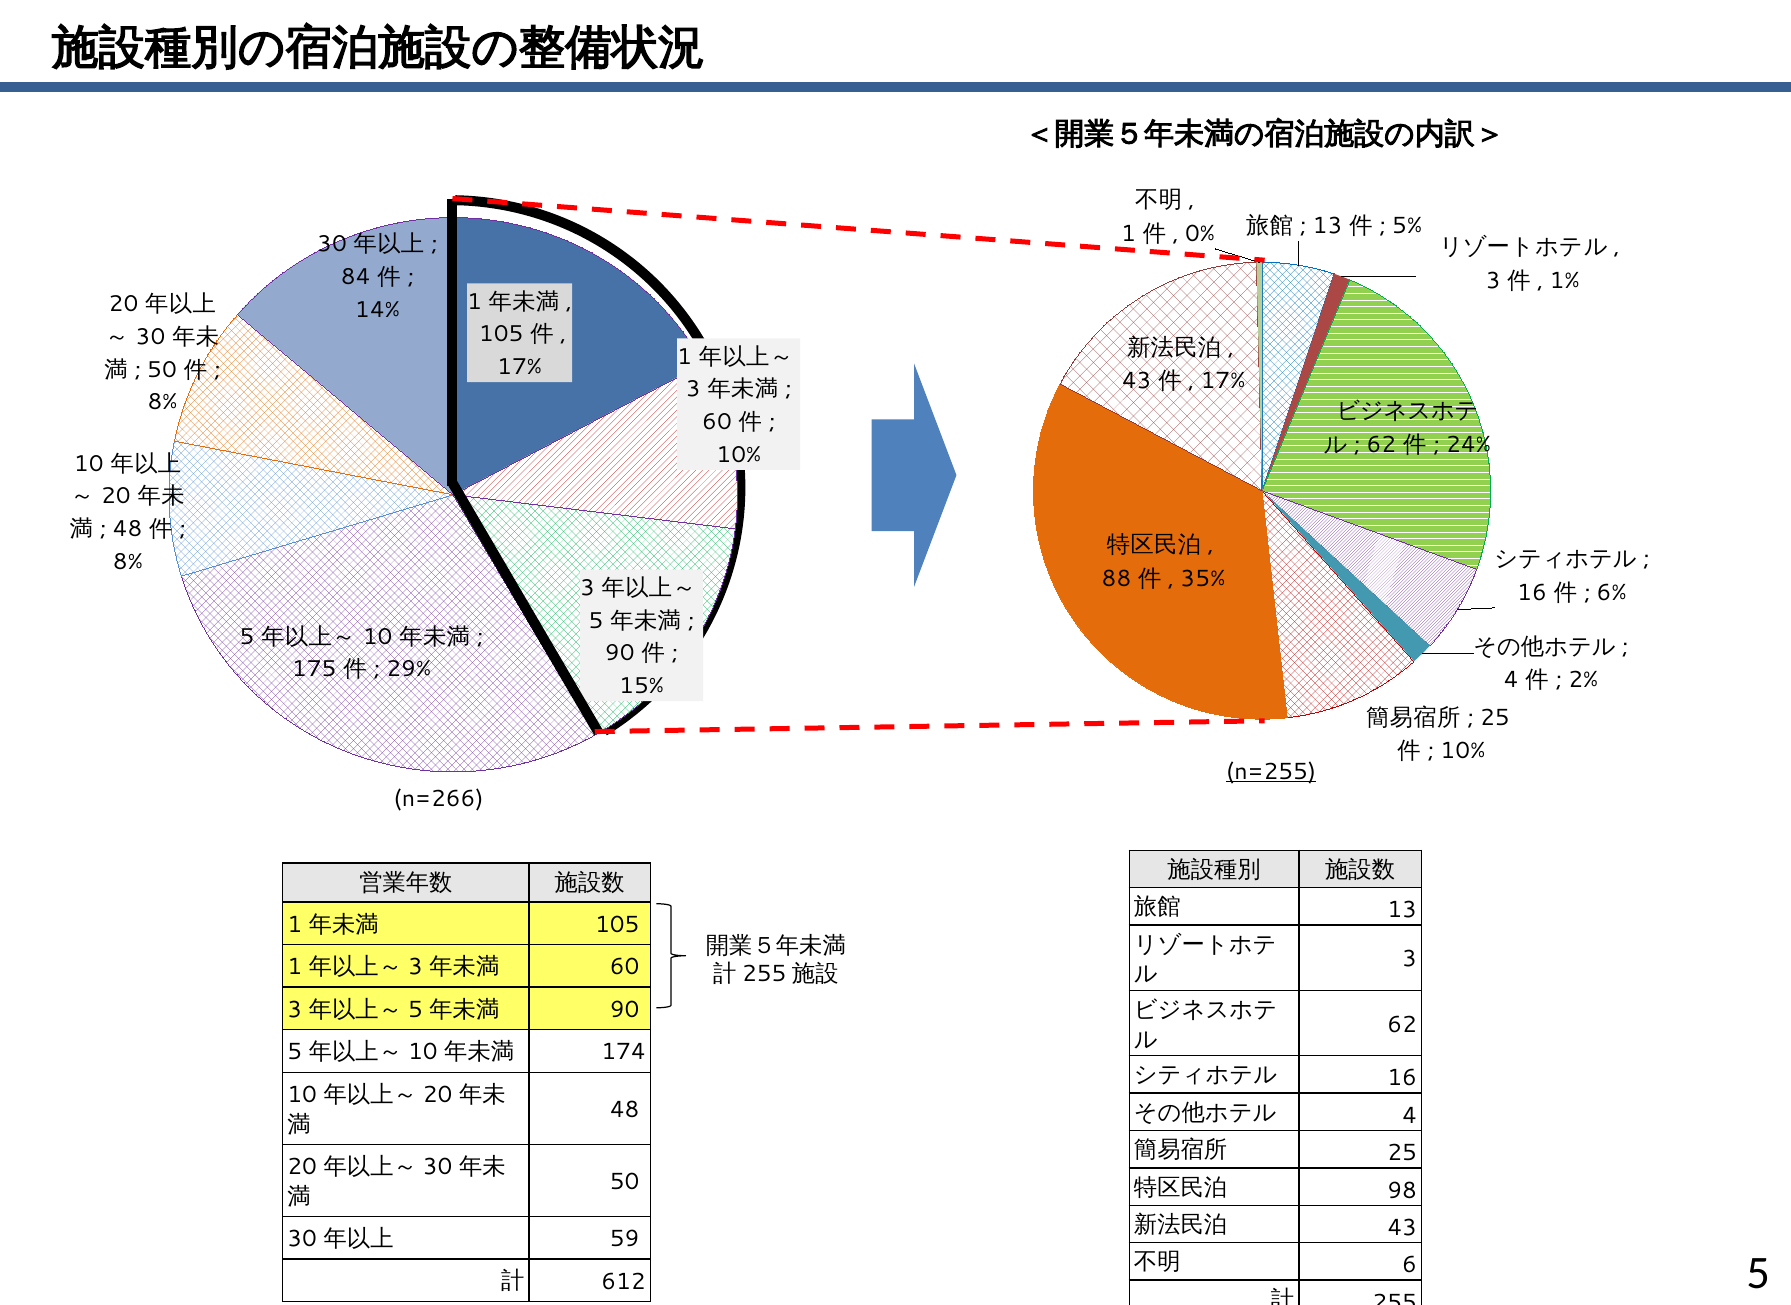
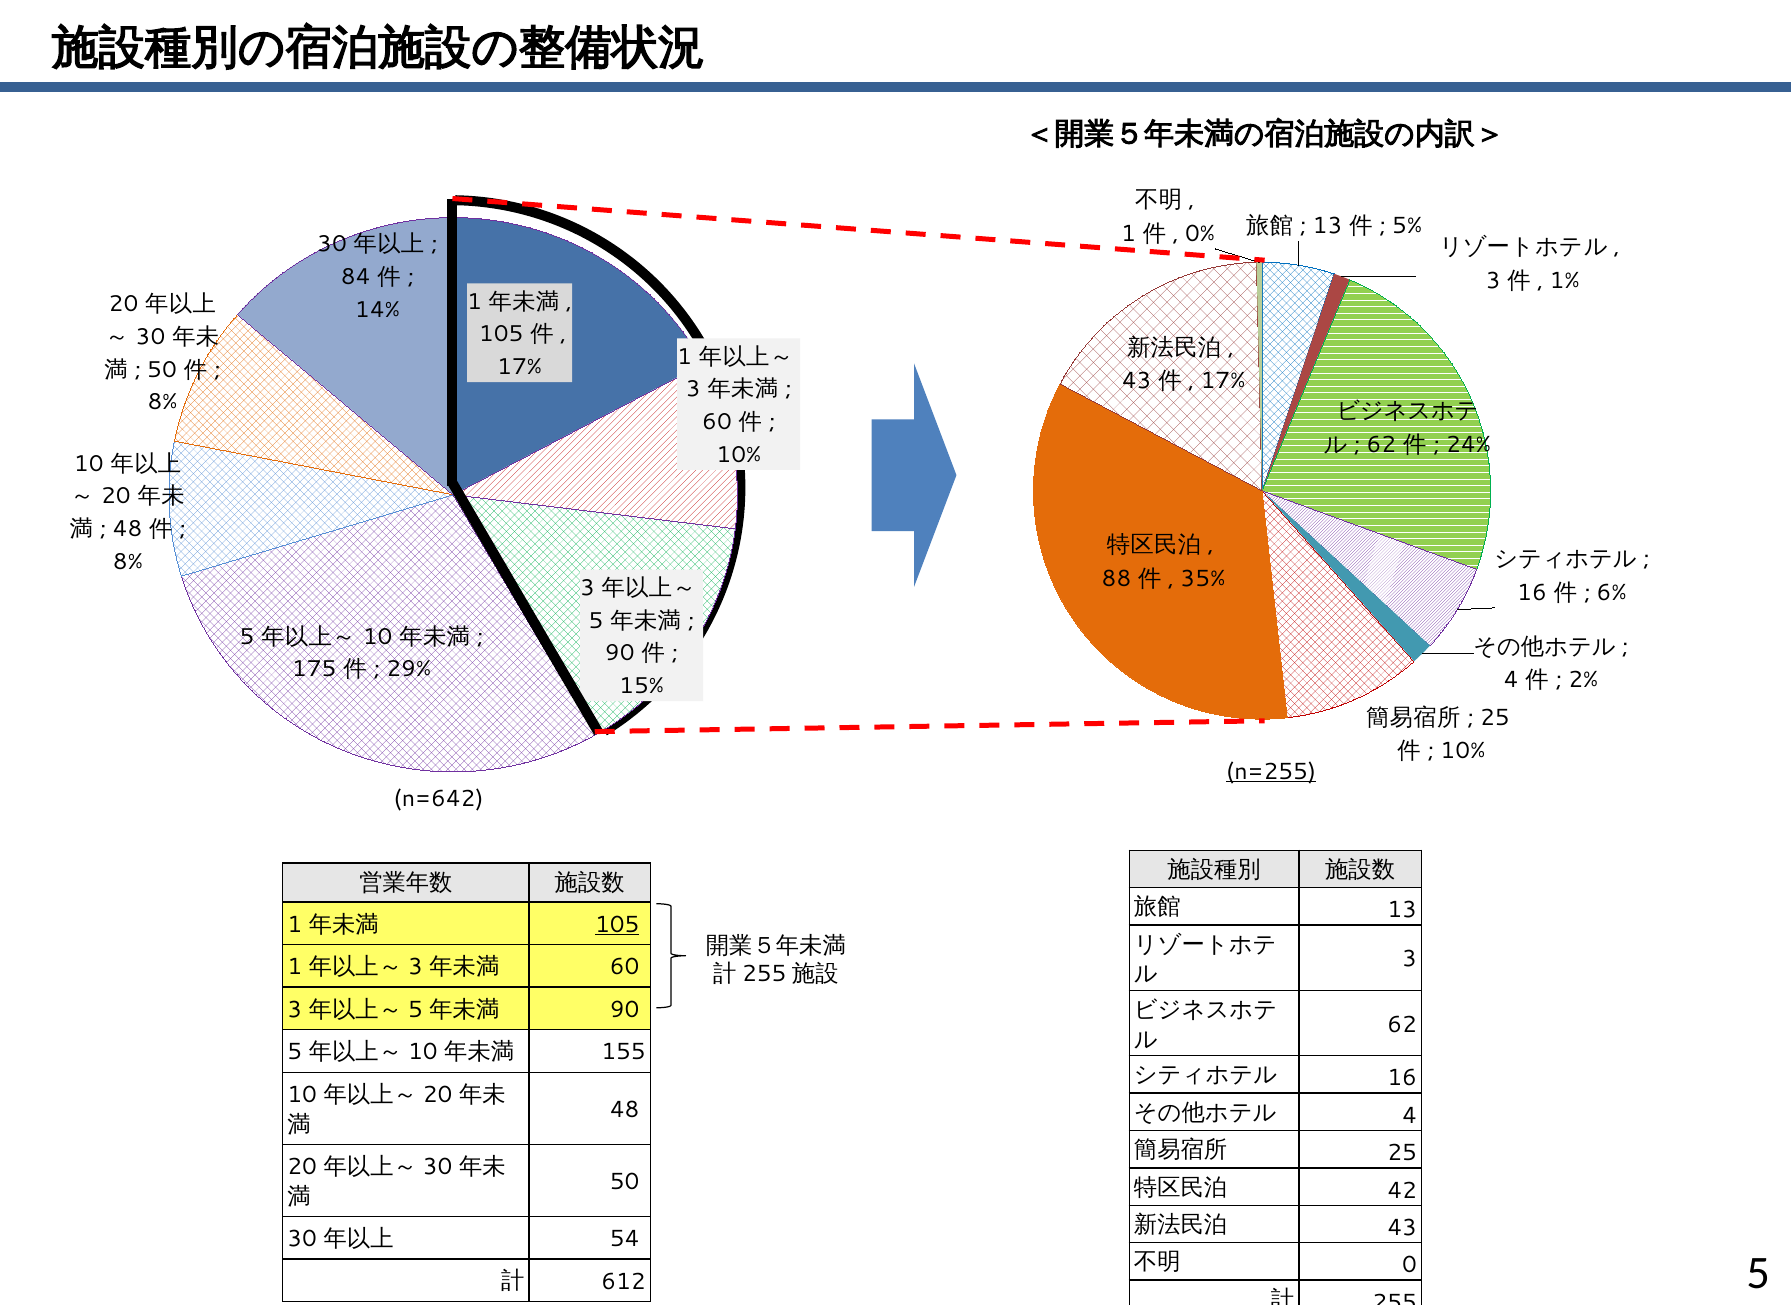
n=266: n=266 -> n=642 (439, 799)
105 underline: none -> present (617, 925)
174: 174 -> 155 (624, 1053)
98: 98 -> 42 (1402, 1191)
59: 59 -> 54 (625, 1240)
6: 6 -> 0 (1409, 1266)
